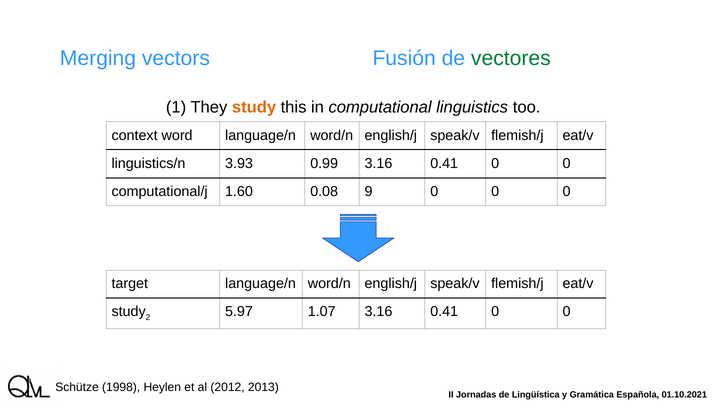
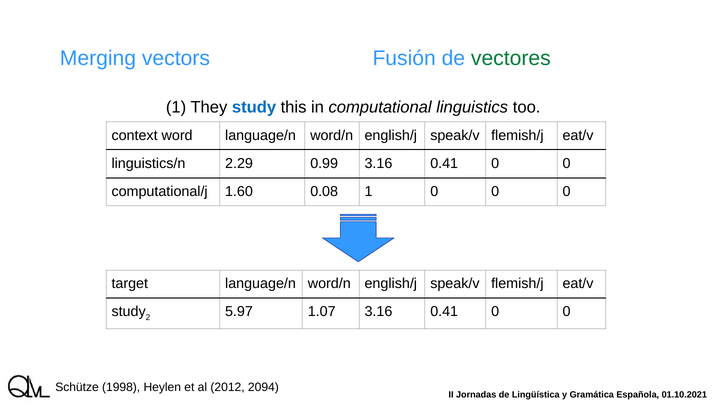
study colour: orange -> blue (254, 107)
3.93: 3.93 -> 2.29 (239, 163)
0.08 9: 9 -> 1 (369, 191)
2013: 2013 -> 2094 (263, 387)
